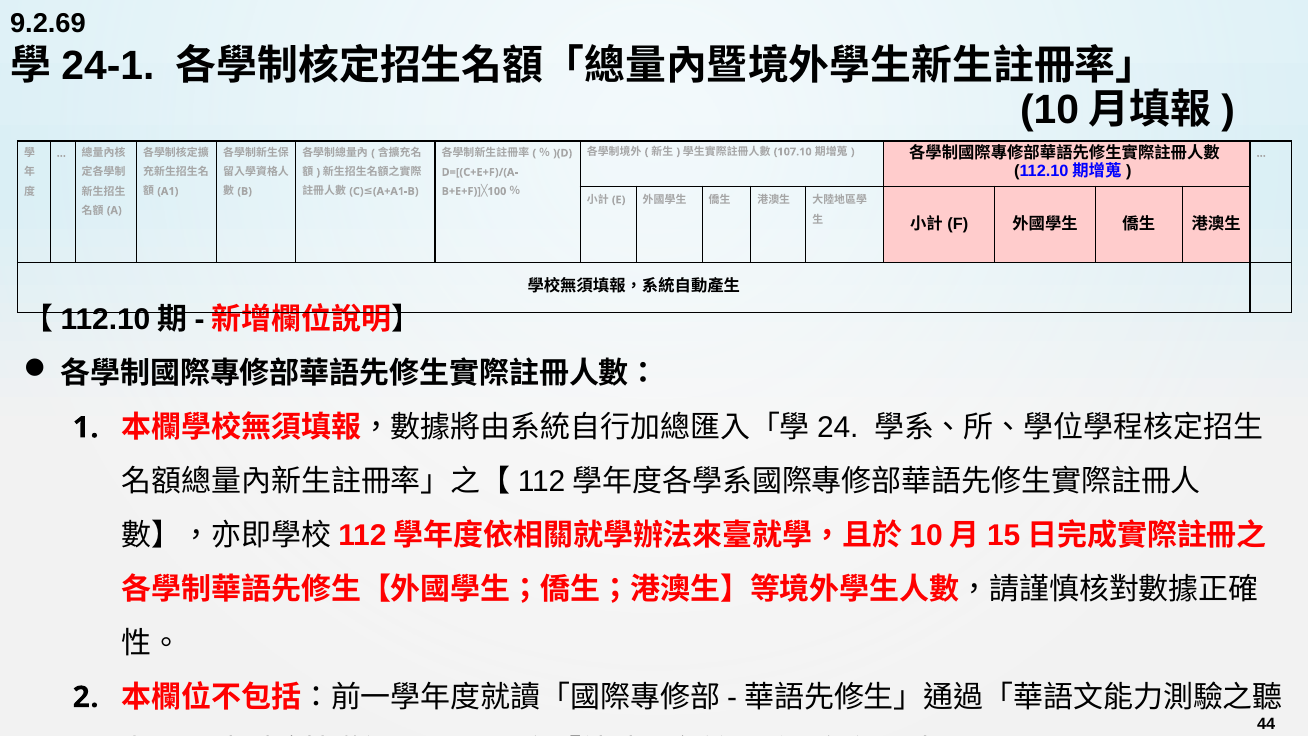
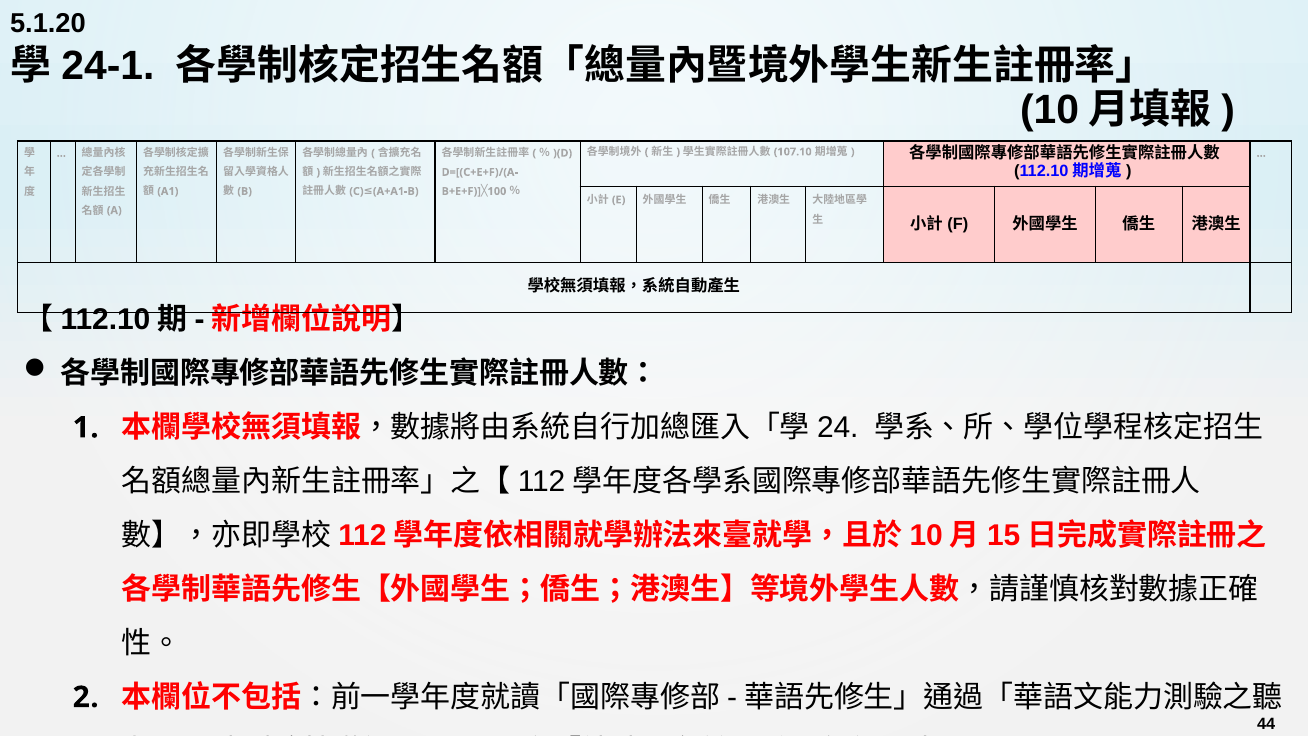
9.2.69: 9.2.69 -> 5.1.20 (48, 24)
